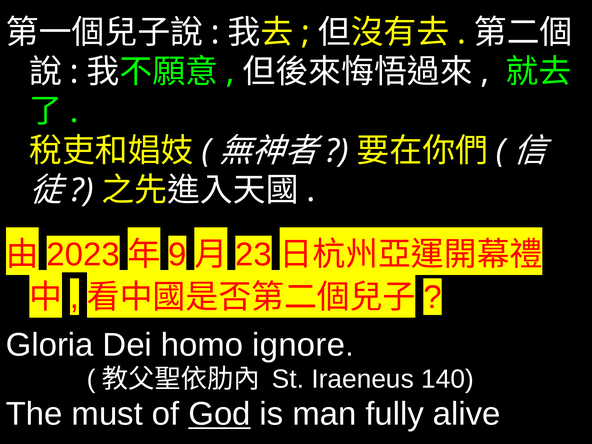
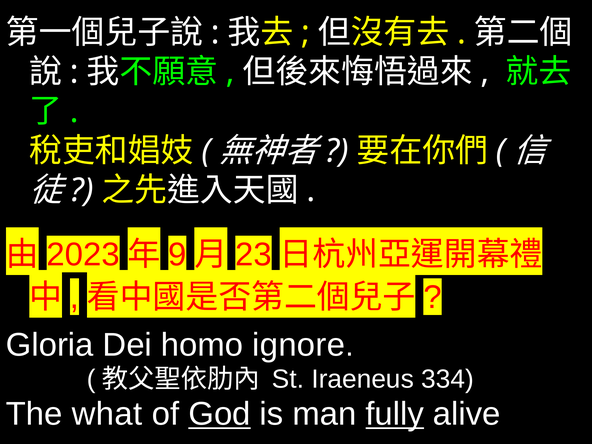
140: 140 -> 334 (447, 379)
must: must -> what (107, 414)
fully underline: none -> present (395, 414)
